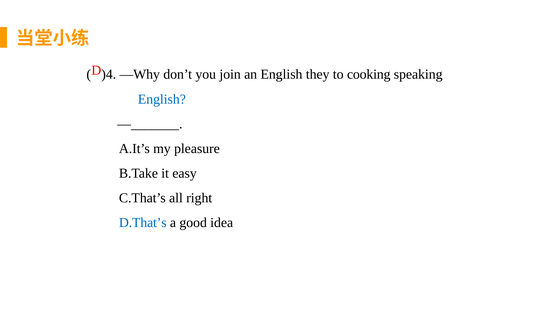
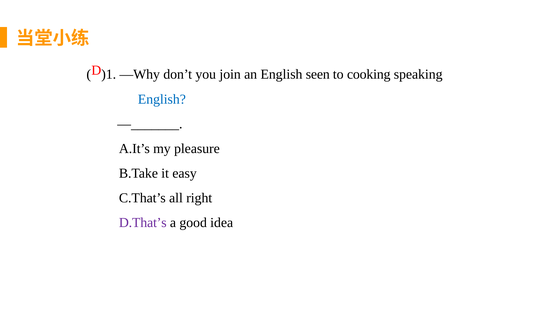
)4: )4 -> )1 (109, 74)
they: they -> seen (318, 74)
D.That’s colour: blue -> purple (143, 223)
